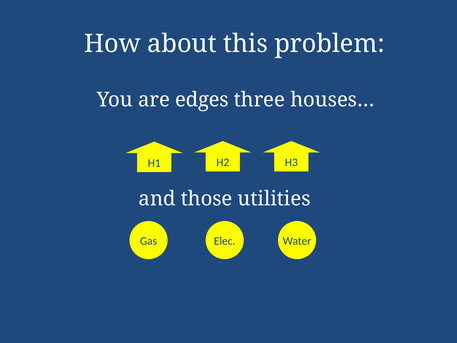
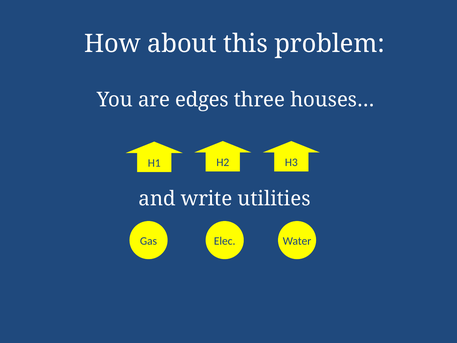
those: those -> write (207, 199)
